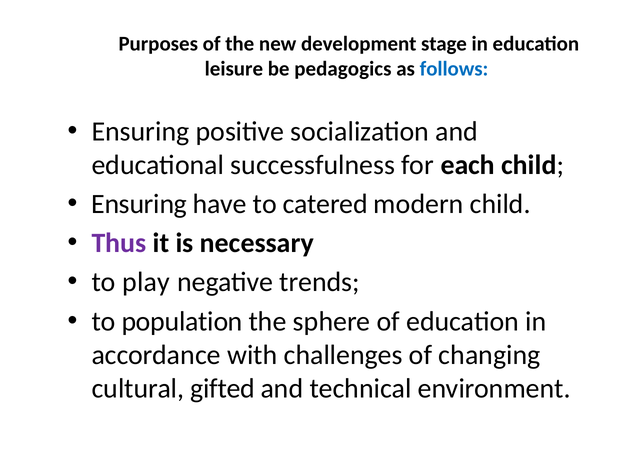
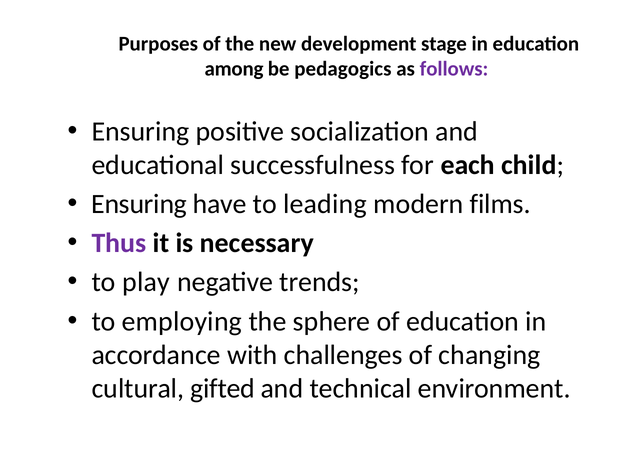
leisure: leisure -> among (234, 69)
follows colour: blue -> purple (454, 69)
catered: catered -> leading (325, 204)
modern child: child -> films (500, 204)
population: population -> employing (182, 321)
